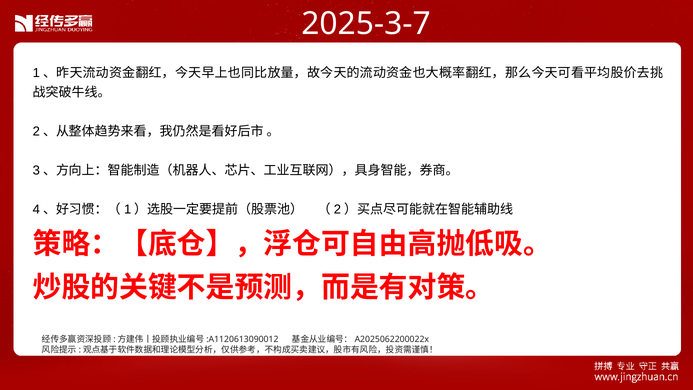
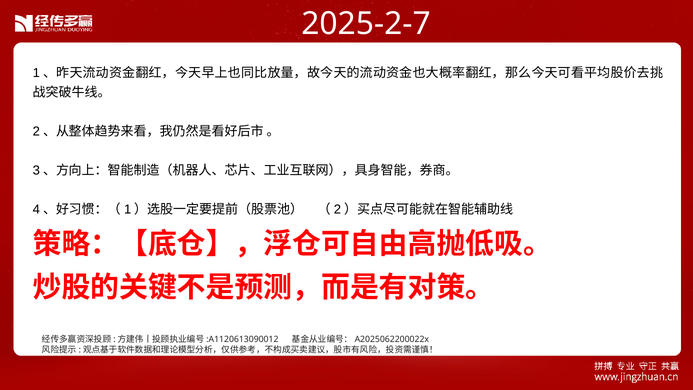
2025-3-7: 2025-3-7 -> 2025-2-7 (366, 24)
